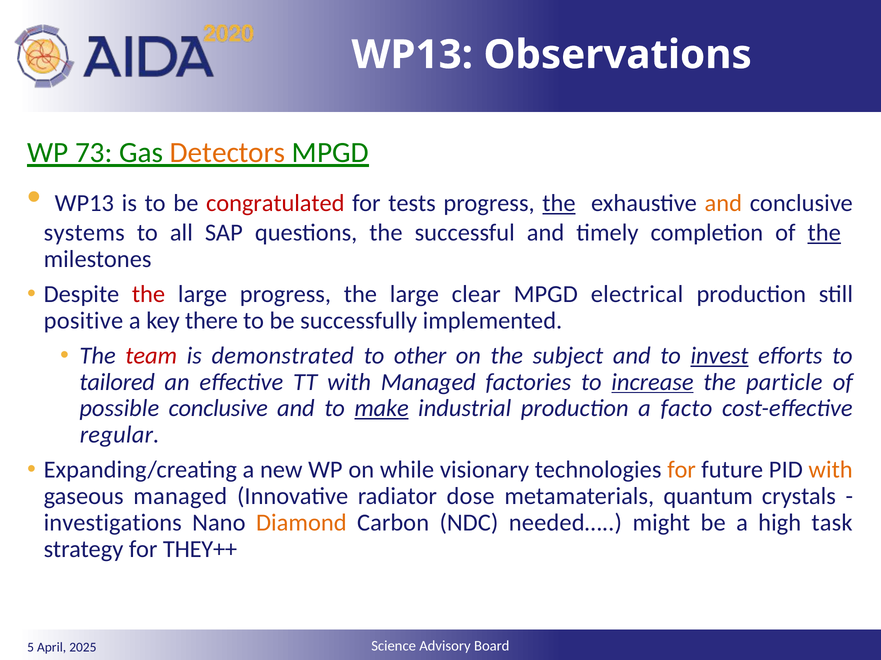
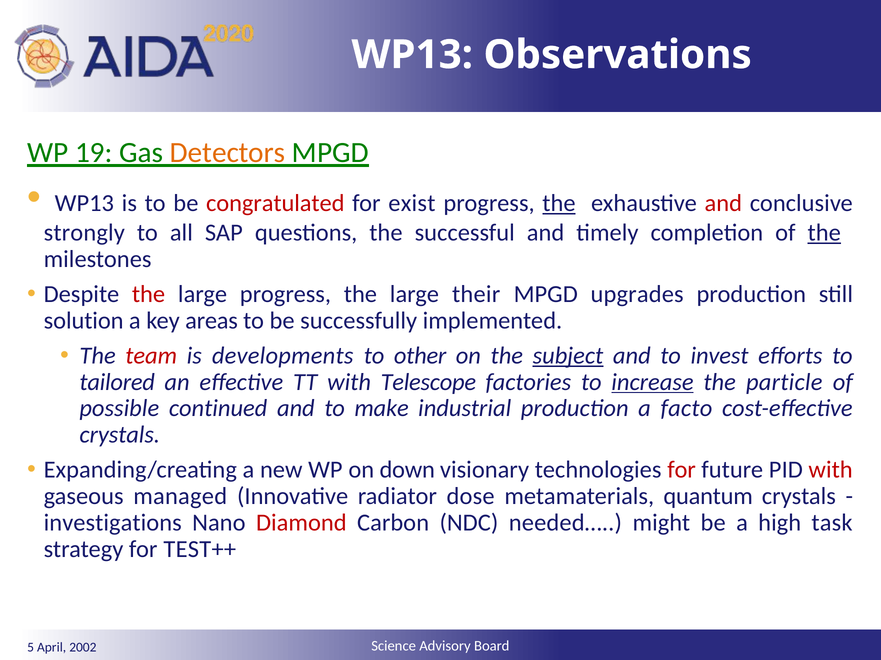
73: 73 -> 19 (94, 153)
tests: tests -> exist (412, 203)
and colour: orange -> red (723, 203)
systems: systems -> strongly (84, 233)
clear: clear -> their (476, 294)
electrical: electrical -> upgrades (637, 294)
positive: positive -> solution (84, 321)
there: there -> areas (212, 321)
demonstrated: demonstrated -> developments (283, 356)
subject underline: none -> present (568, 356)
invest underline: present -> none (720, 356)
with Managed: Managed -> Telescope (428, 382)
possible conclusive: conclusive -> continued (218, 409)
make underline: present -> none (382, 409)
regular: regular -> crystals (120, 435)
while: while -> down (407, 470)
for colour: orange -> red (682, 470)
with colour: orange -> red (831, 470)
Diamond colour: orange -> red (301, 523)
THEY++: THEY++ -> TEST++ (200, 550)
2025: 2025 -> 2002 (83, 648)
